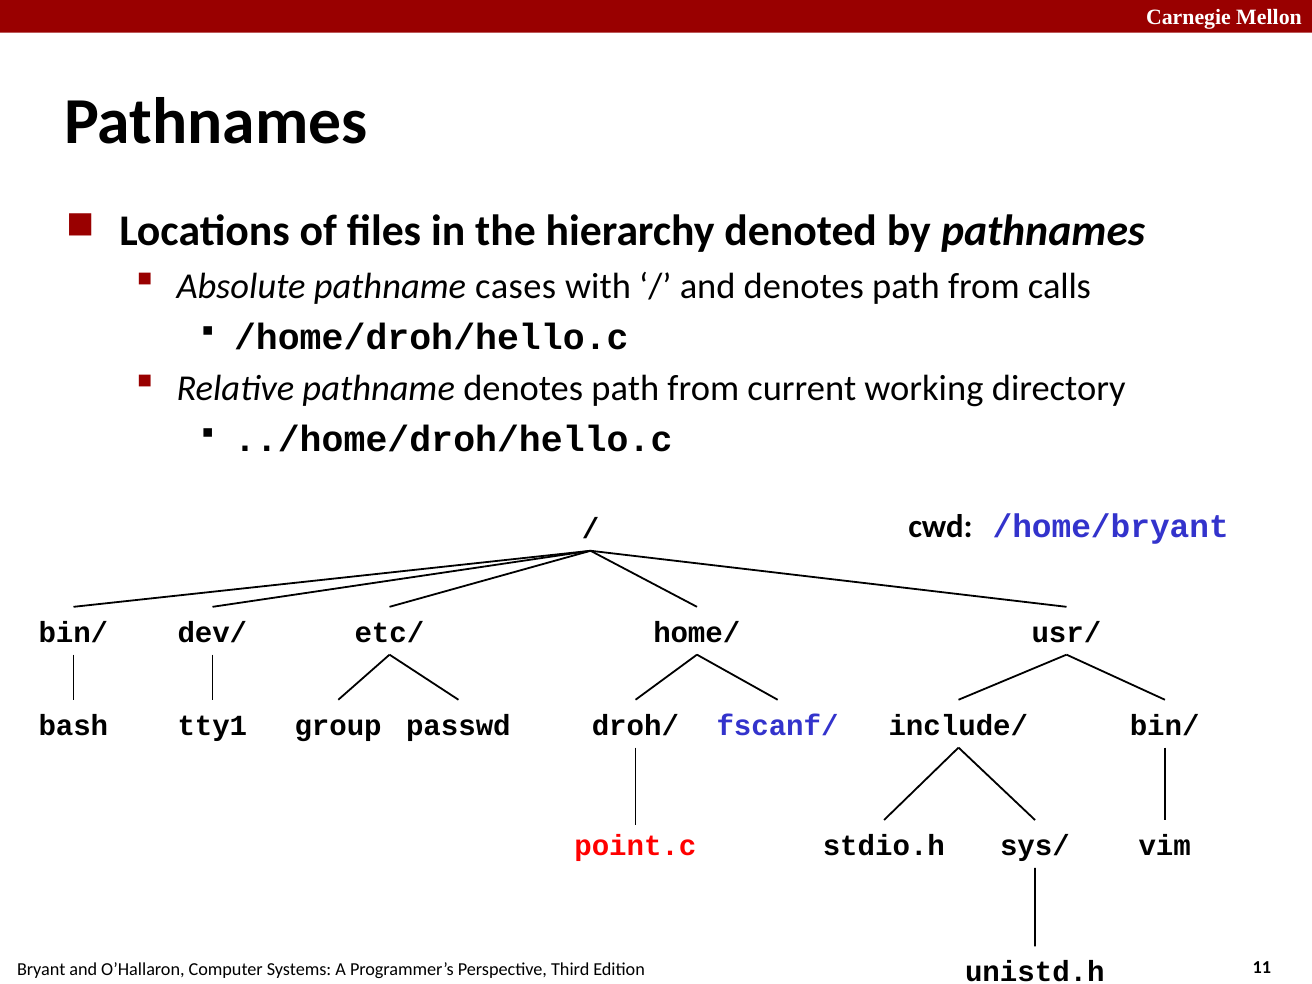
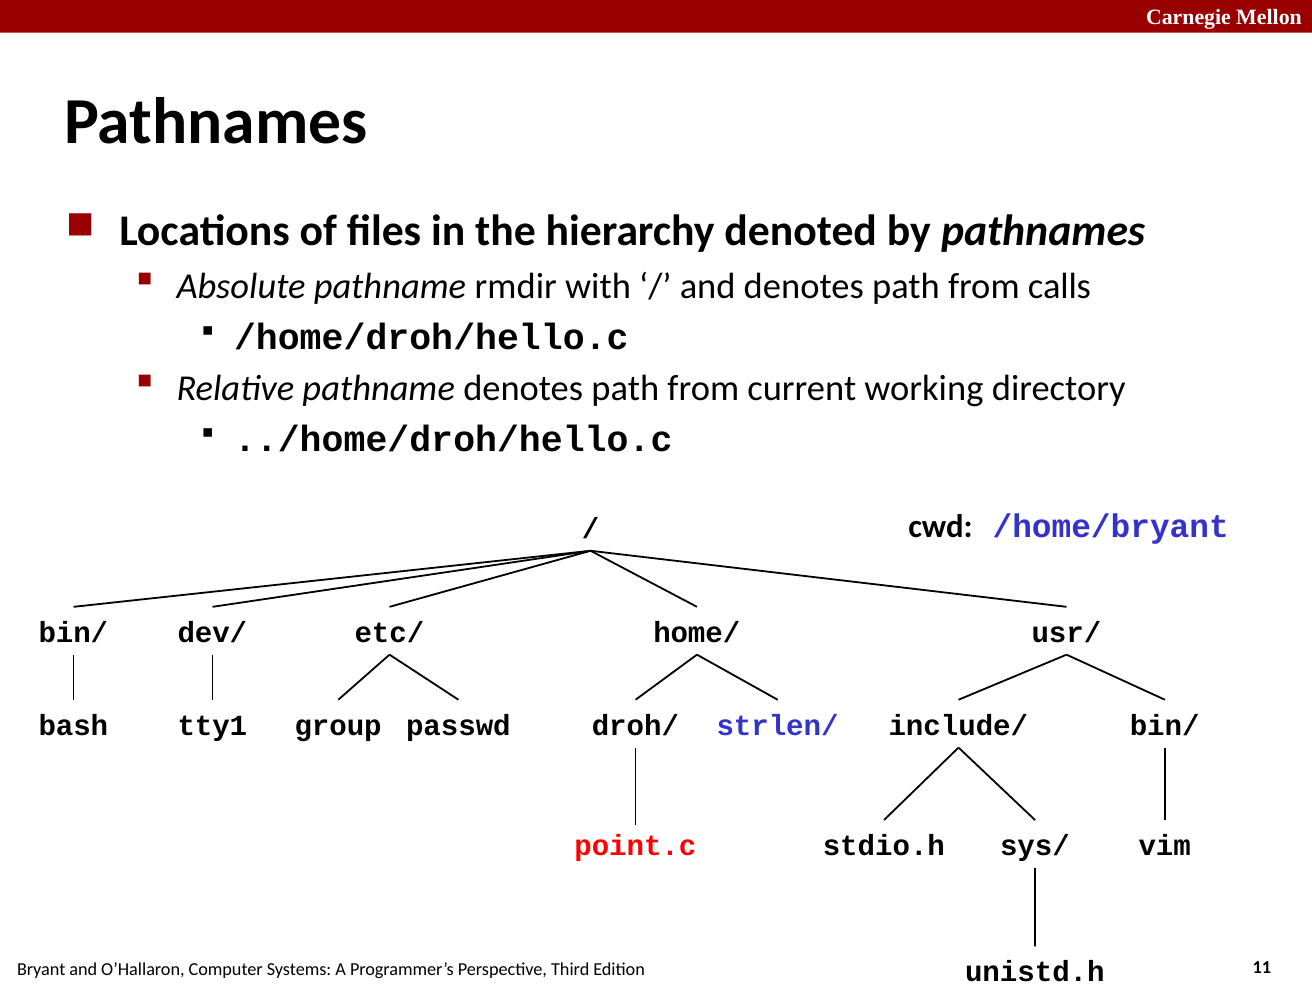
cases: cases -> rmdir (516, 286)
fscanf/: fscanf/ -> strlen/ (778, 726)
